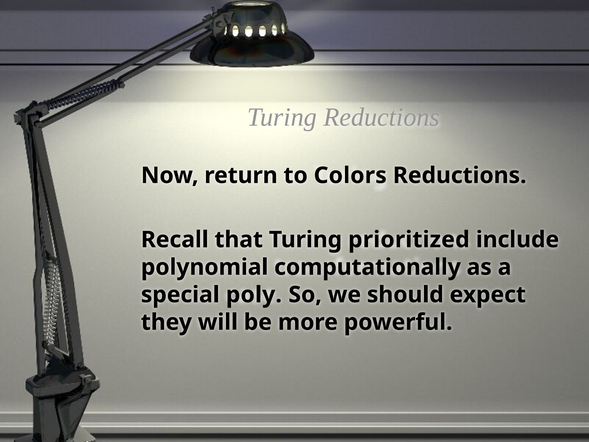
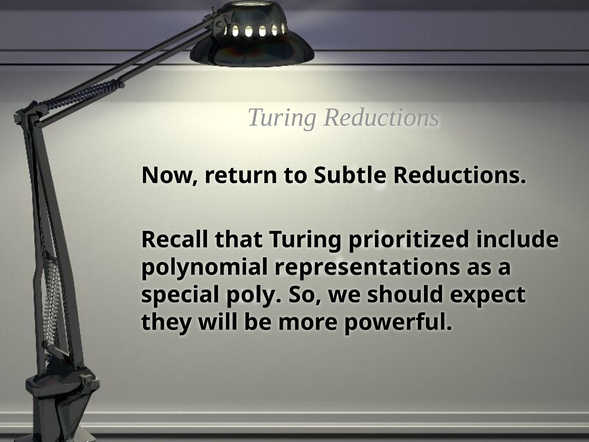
Colors: Colors -> Subtle (350, 175)
computationally: computationally -> representations (367, 267)
